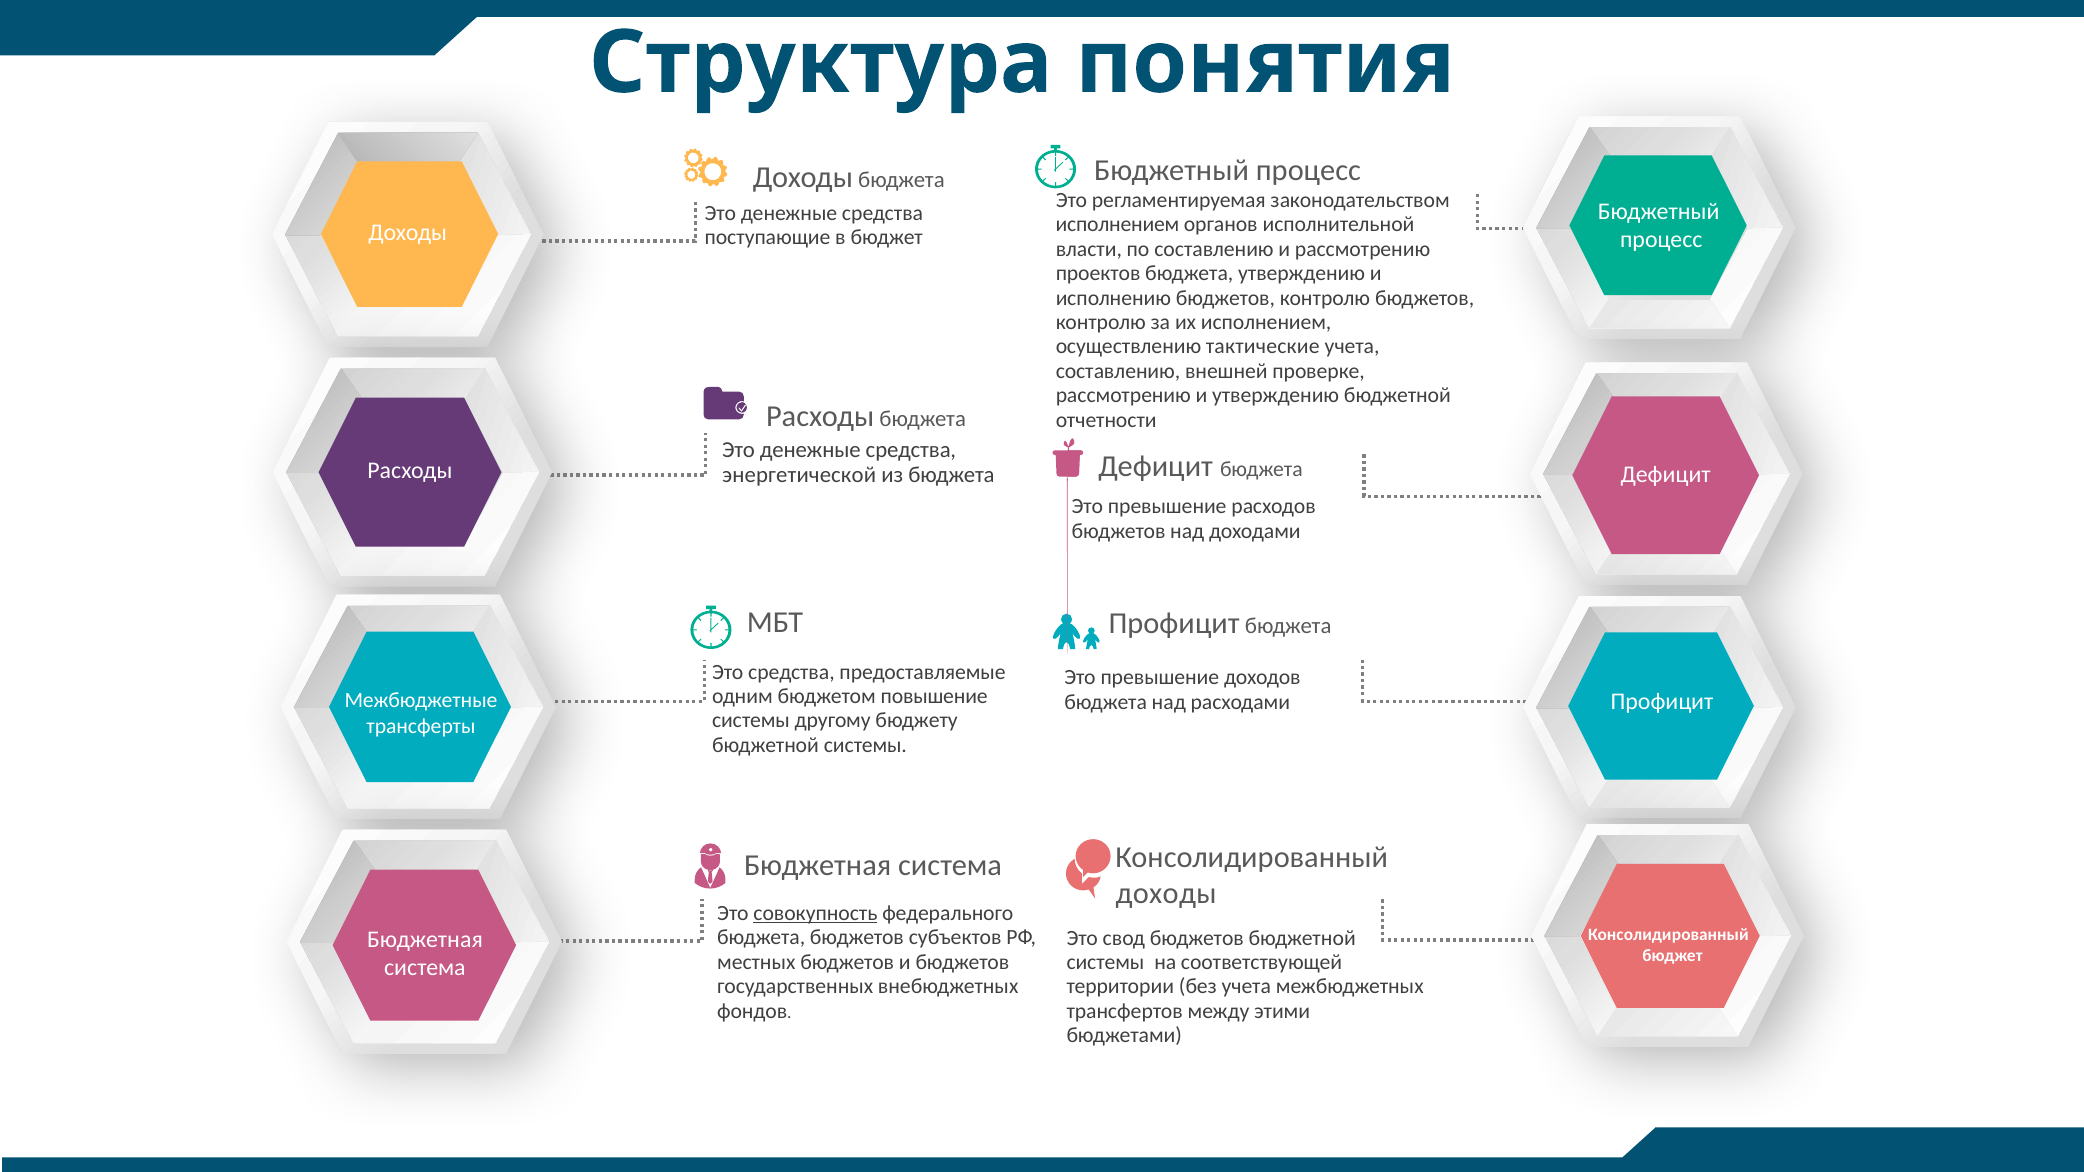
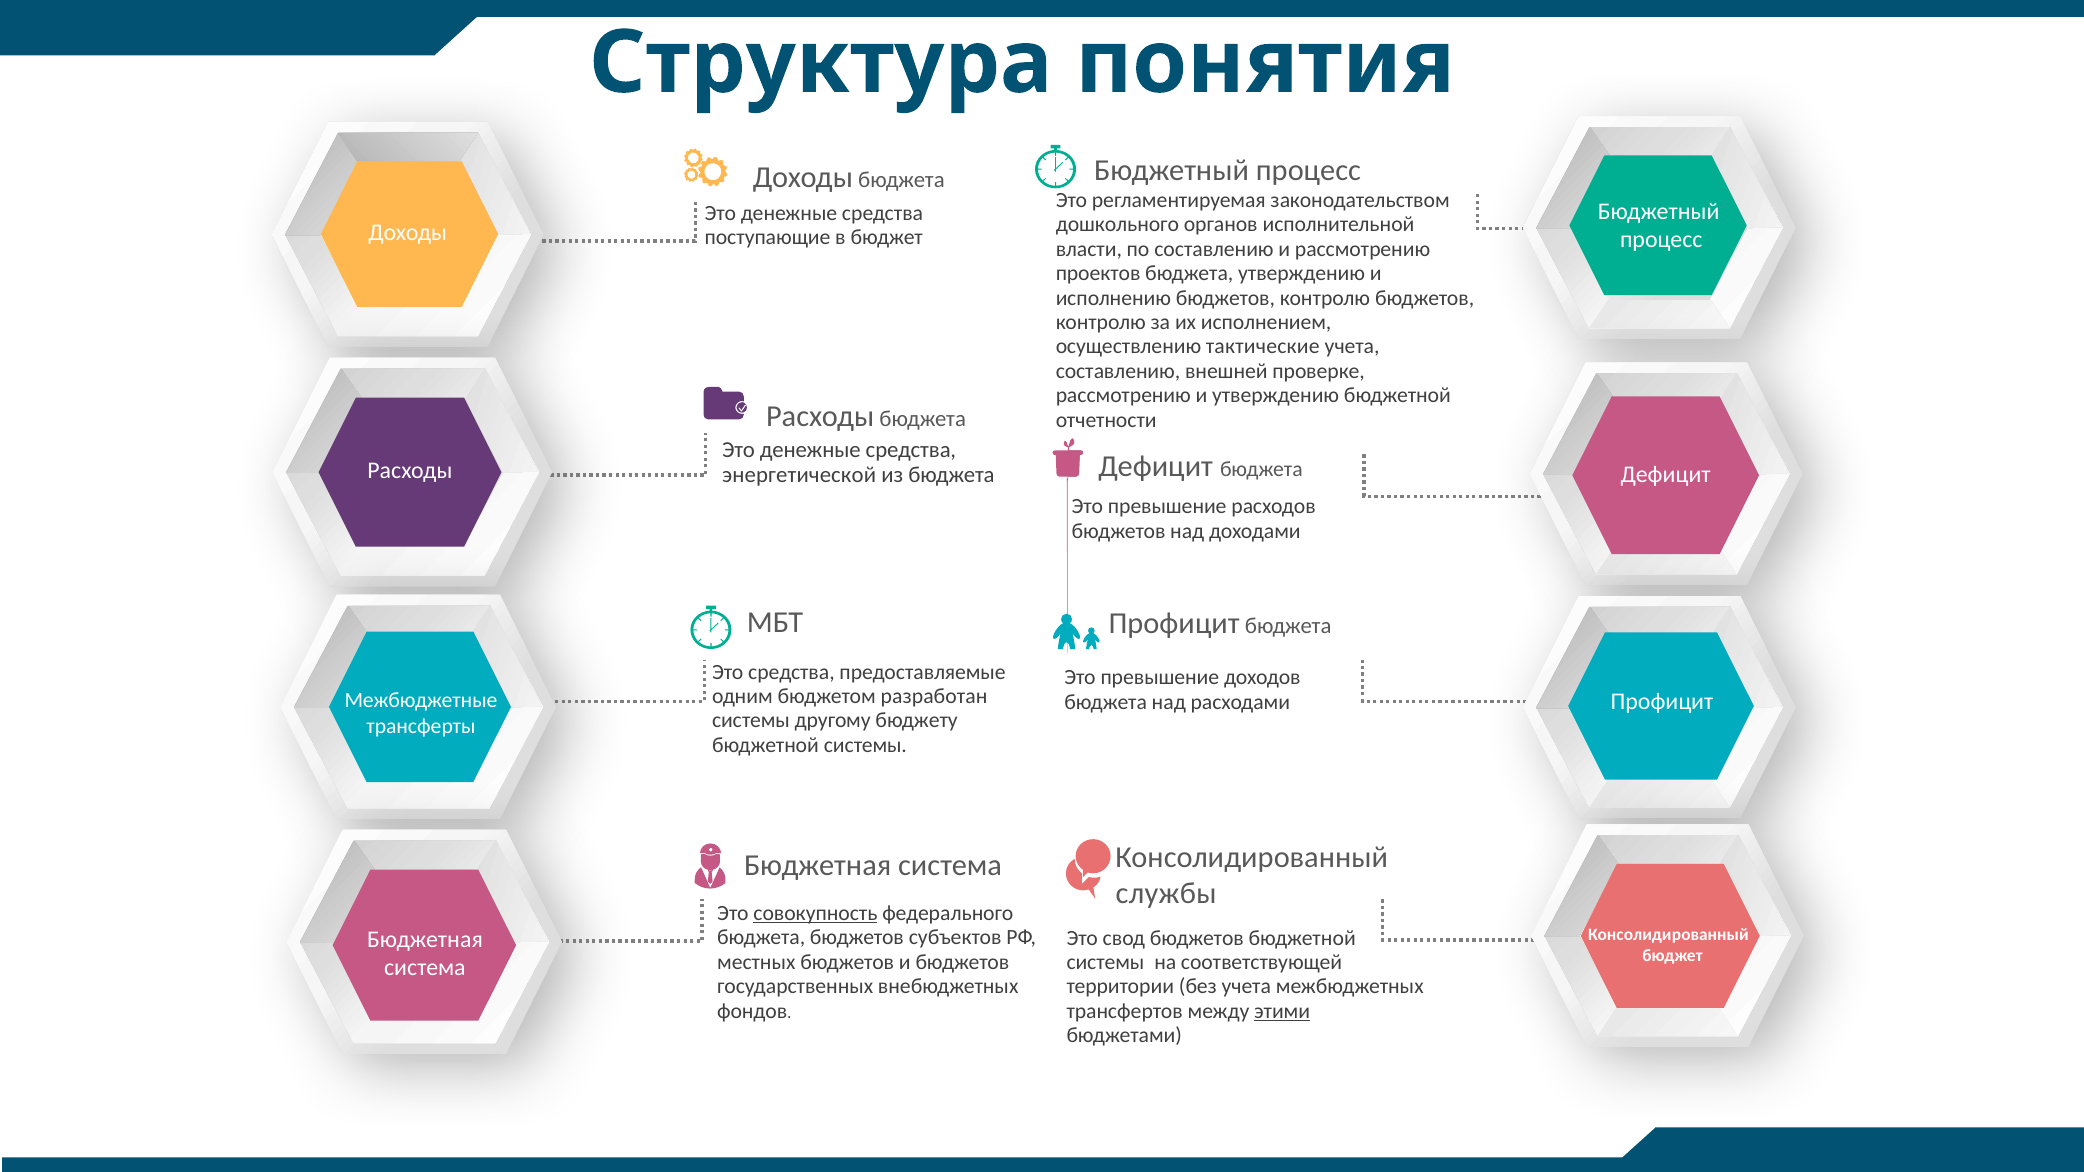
исполнением: исполнением -> дошкольного (1117, 225)
повышение: повышение -> разработан (934, 696)
доходы: доходы -> службы (1166, 894)
этими underline: none -> present (1282, 1011)
